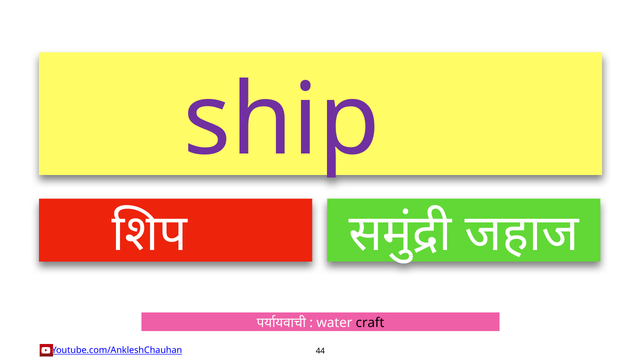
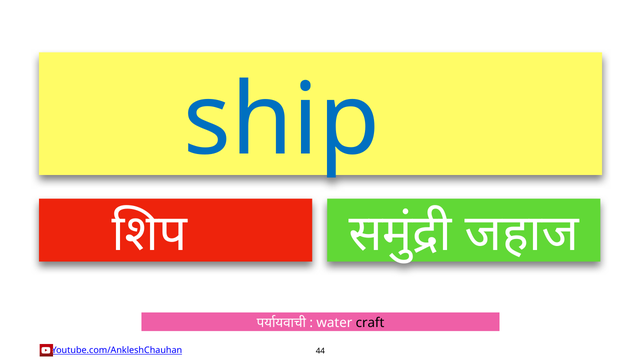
ship colour: purple -> blue (282, 121)
